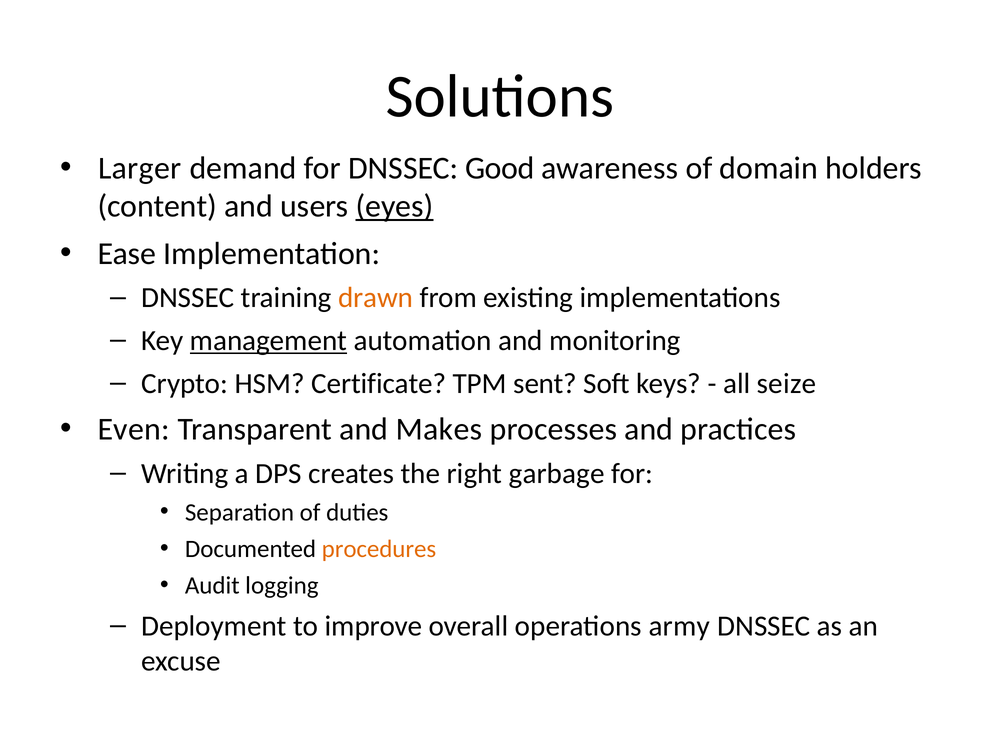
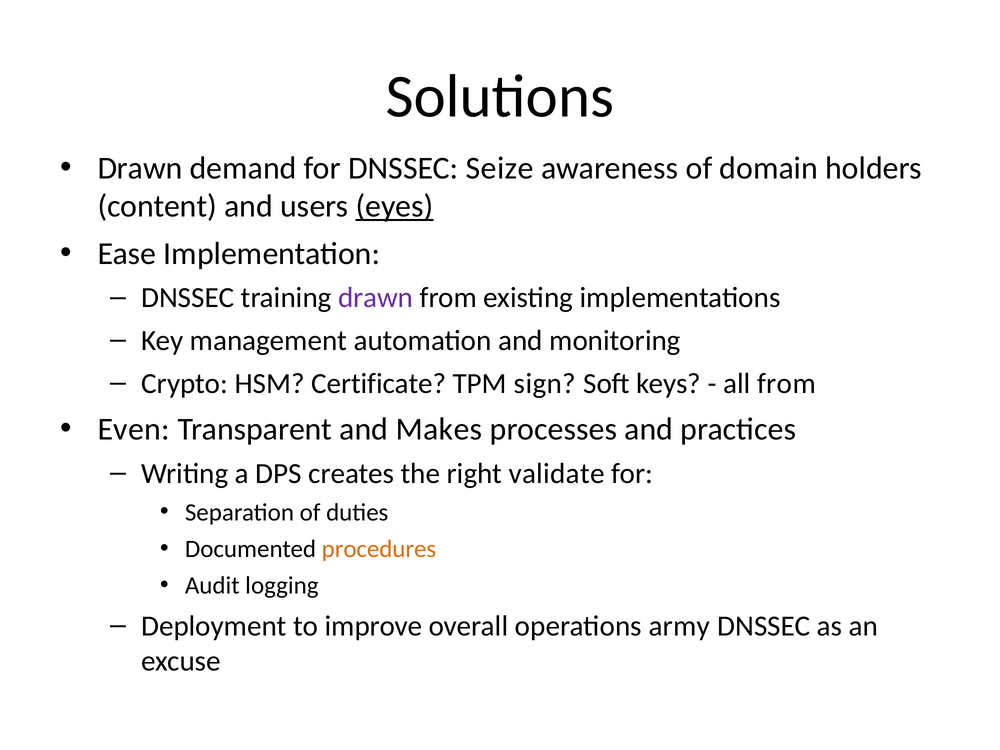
Larger: Larger -> Drawn (140, 168)
Good: Good -> Seize (500, 168)
drawn colour: orange -> purple (376, 298)
management underline: present -> none (269, 341)
sent: sent -> sign (545, 383)
all seize: seize -> from (787, 383)
garbage: garbage -> validate (557, 473)
